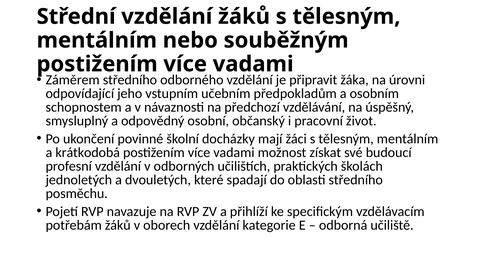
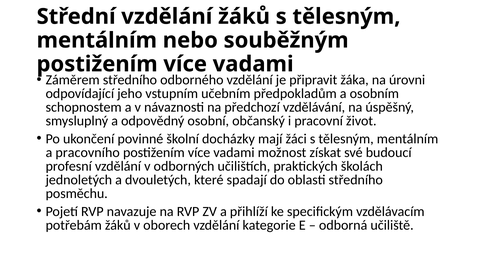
krátkodobá: krátkodobá -> pracovního (88, 153)
